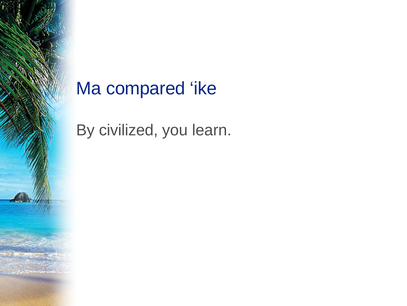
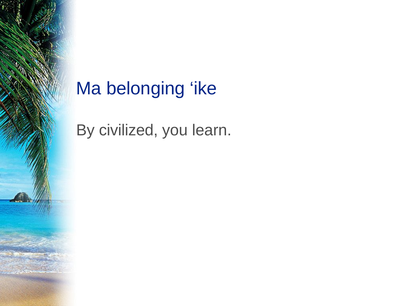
compared: compared -> belonging (146, 88)
